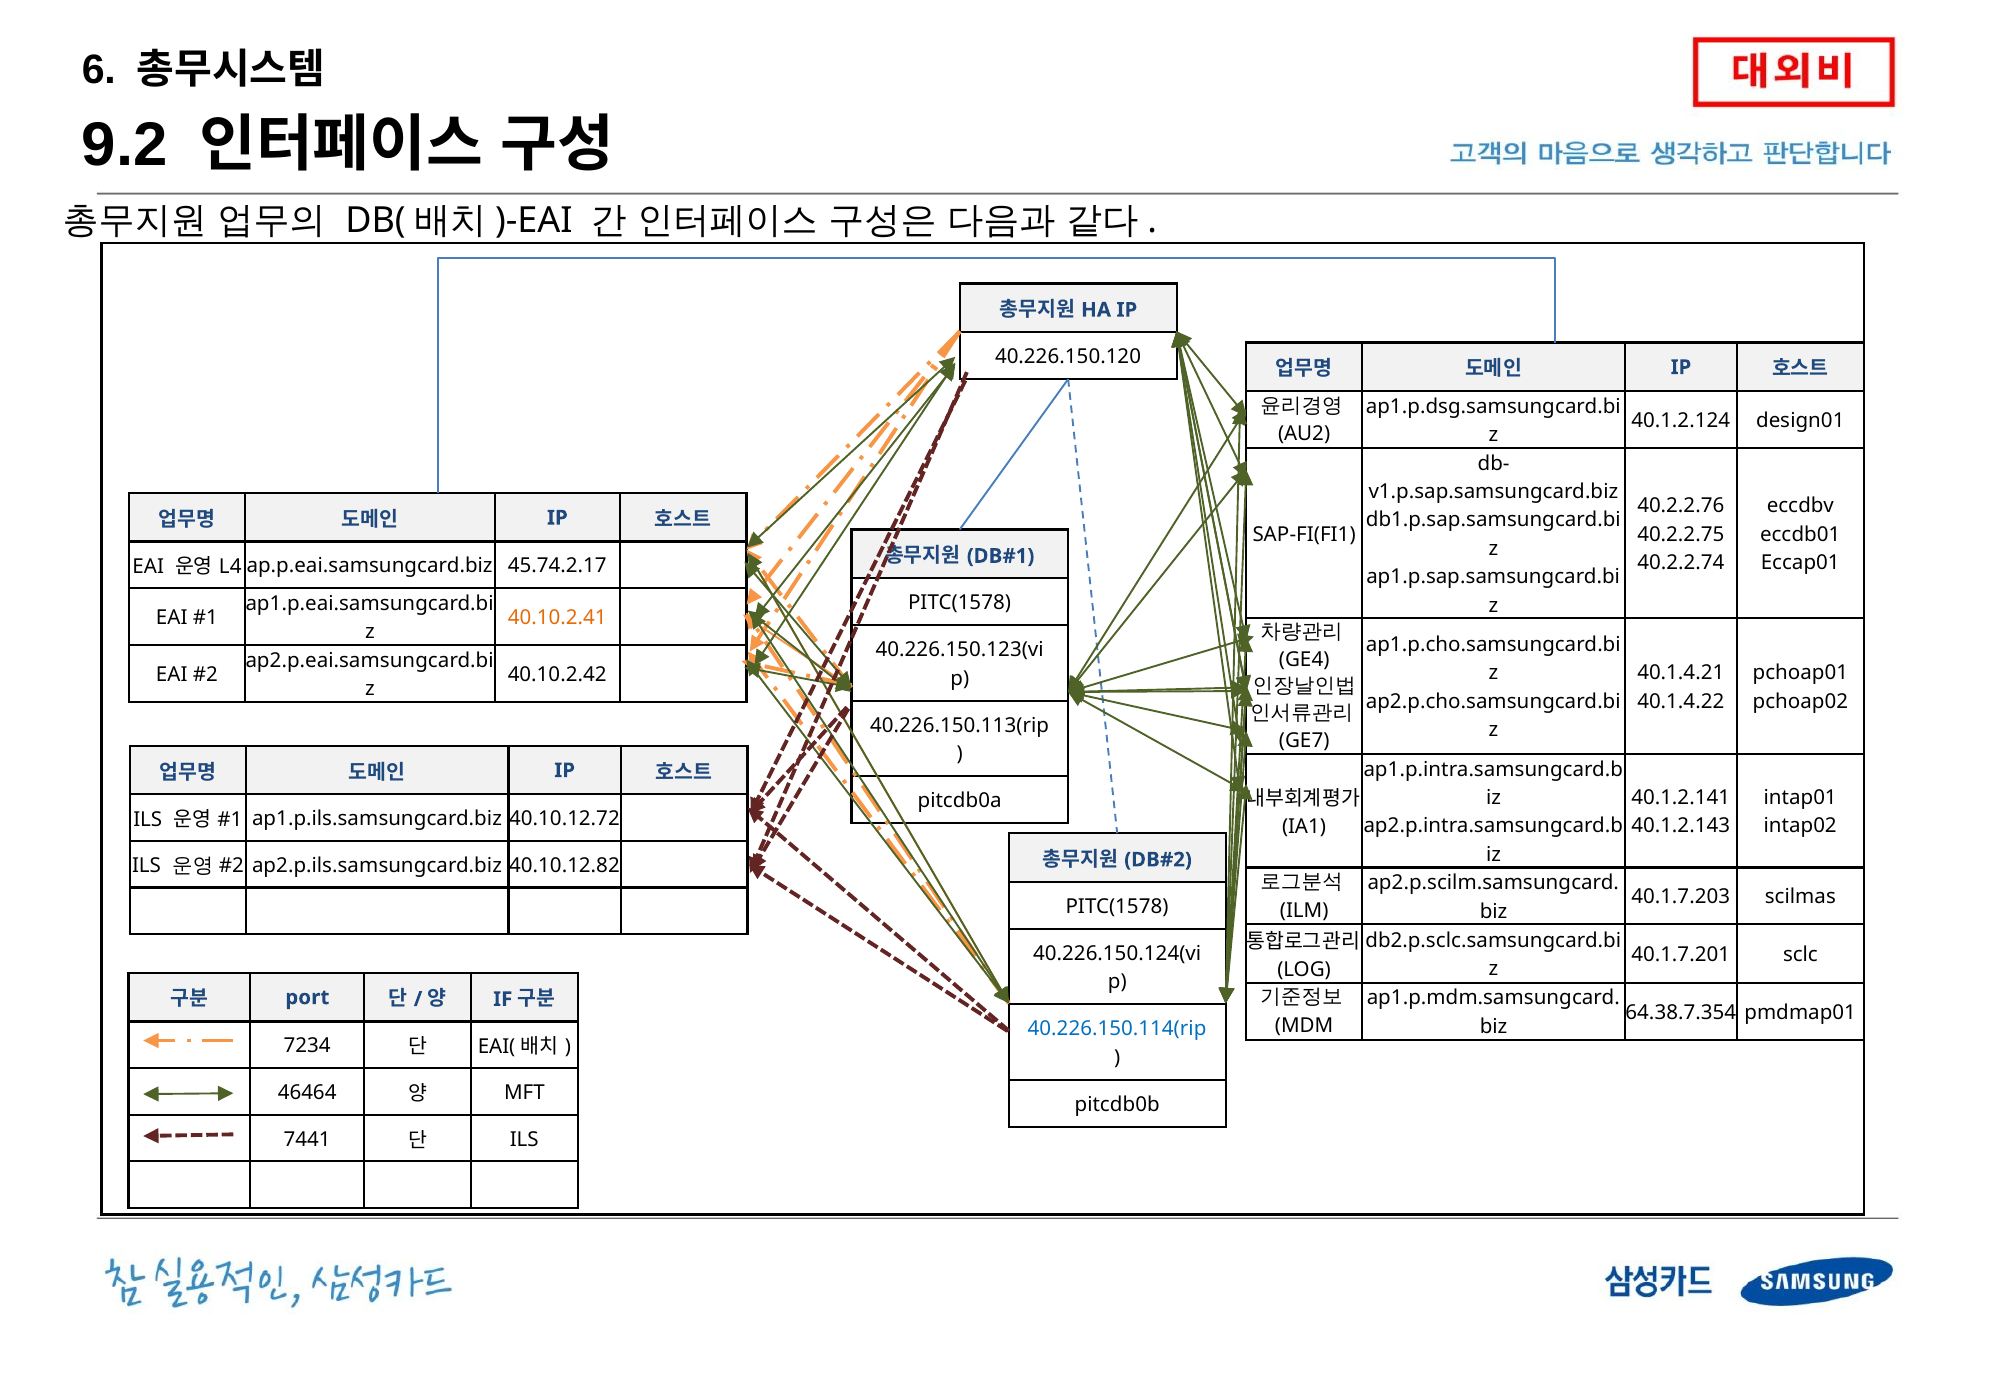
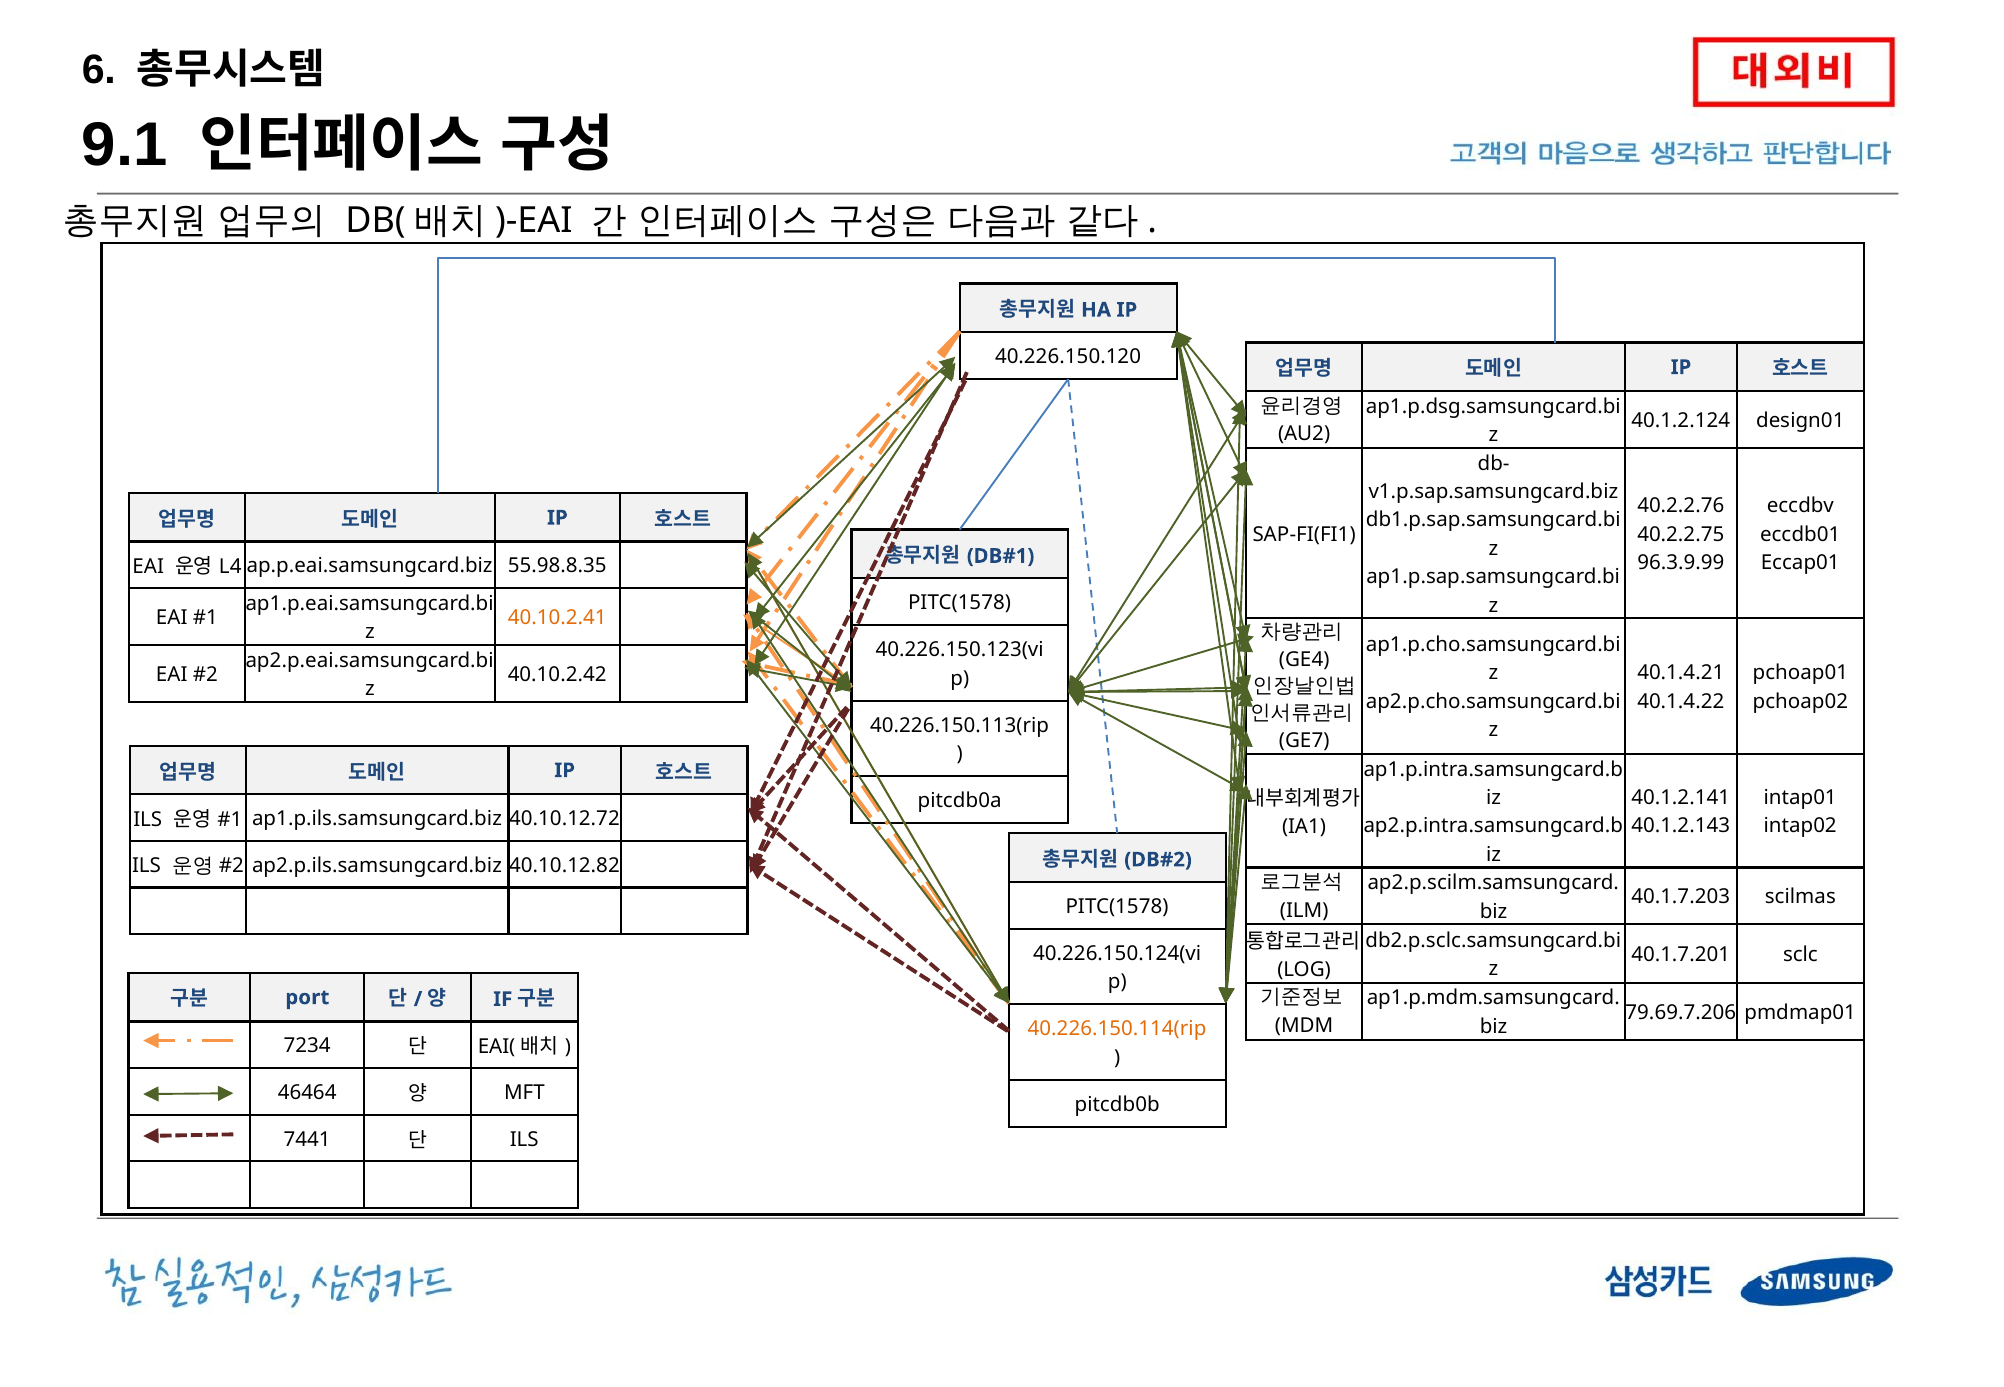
9.2: 9.2 -> 9.1 (125, 145)
40.2.2.74: 40.2.2.74 -> 96.3.9.99 (1681, 563)
45.74.2.17: 45.74.2.17 -> 55.98.8.35 (557, 566)
64.38.7.354: 64.38.7.354 -> 79.69.7.206 (1681, 1013)
40.226.150.114(rip colour: blue -> orange (1117, 1029)
